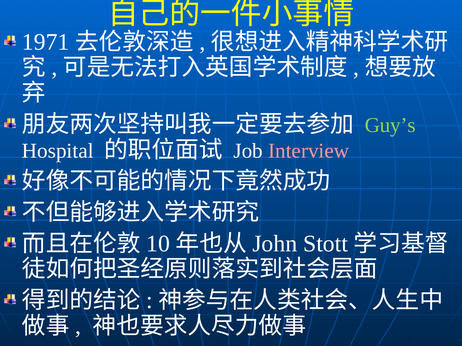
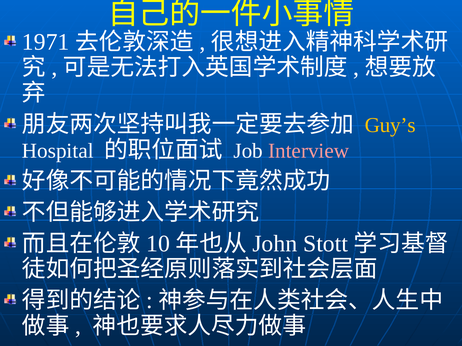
Guy’s colour: light green -> yellow (390, 125)
